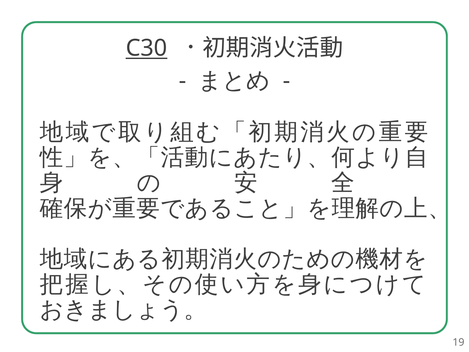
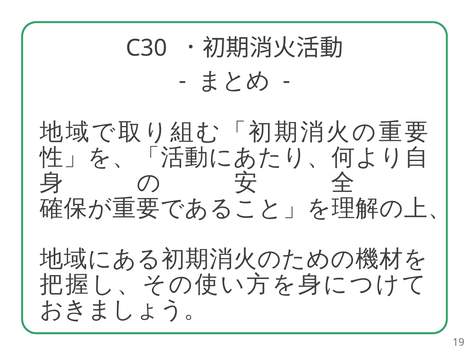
C30 underline: present -> none (147, 48)
